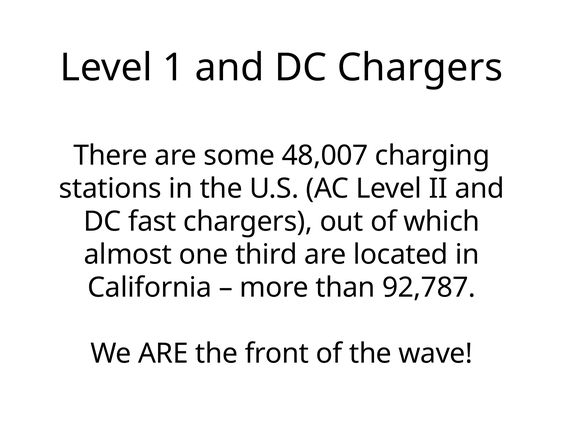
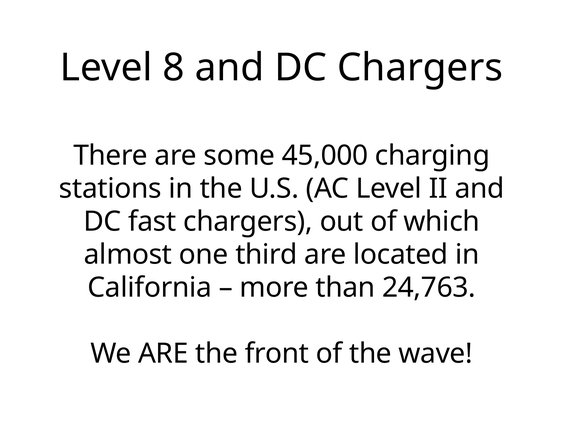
1: 1 -> 8 (174, 68)
48,007: 48,007 -> 45,000 (325, 156)
92,787: 92,787 -> 24,763 (429, 288)
